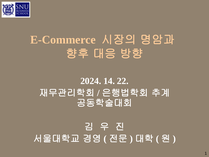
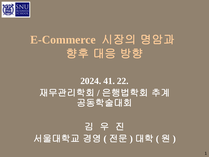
14: 14 -> 41 (109, 81)
